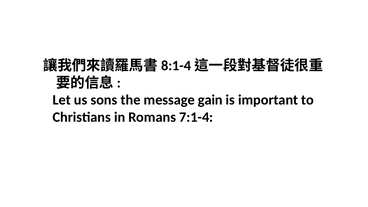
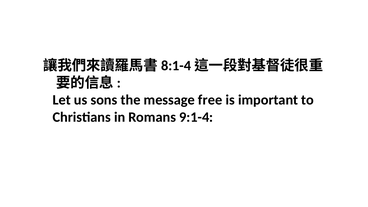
gain: gain -> free (210, 100)
7:1-4: 7:1-4 -> 9:1-4 (196, 117)
